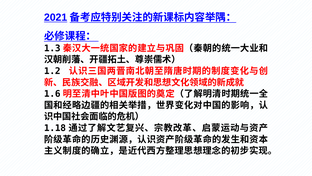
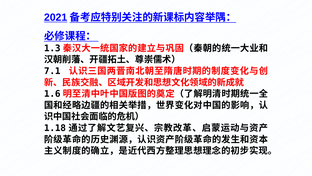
1.2: 1.2 -> 7.1 (52, 71)
